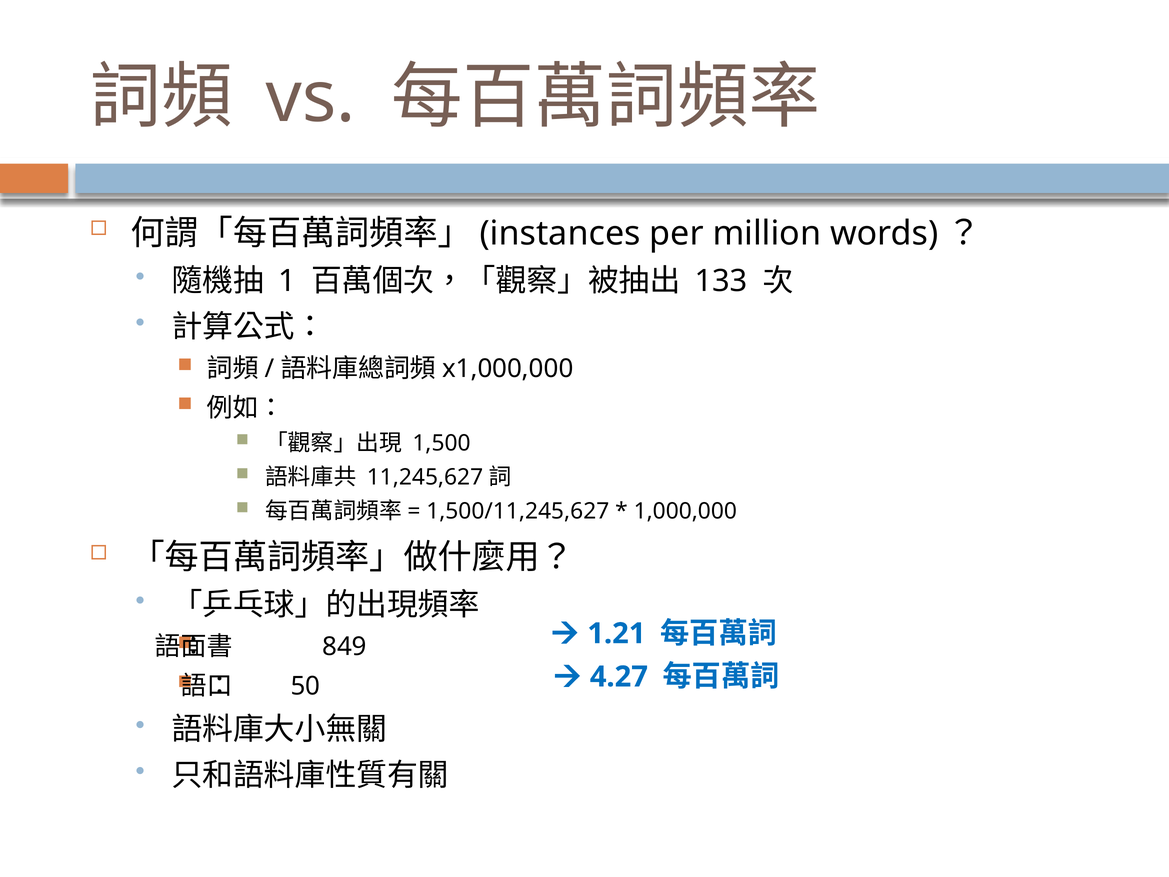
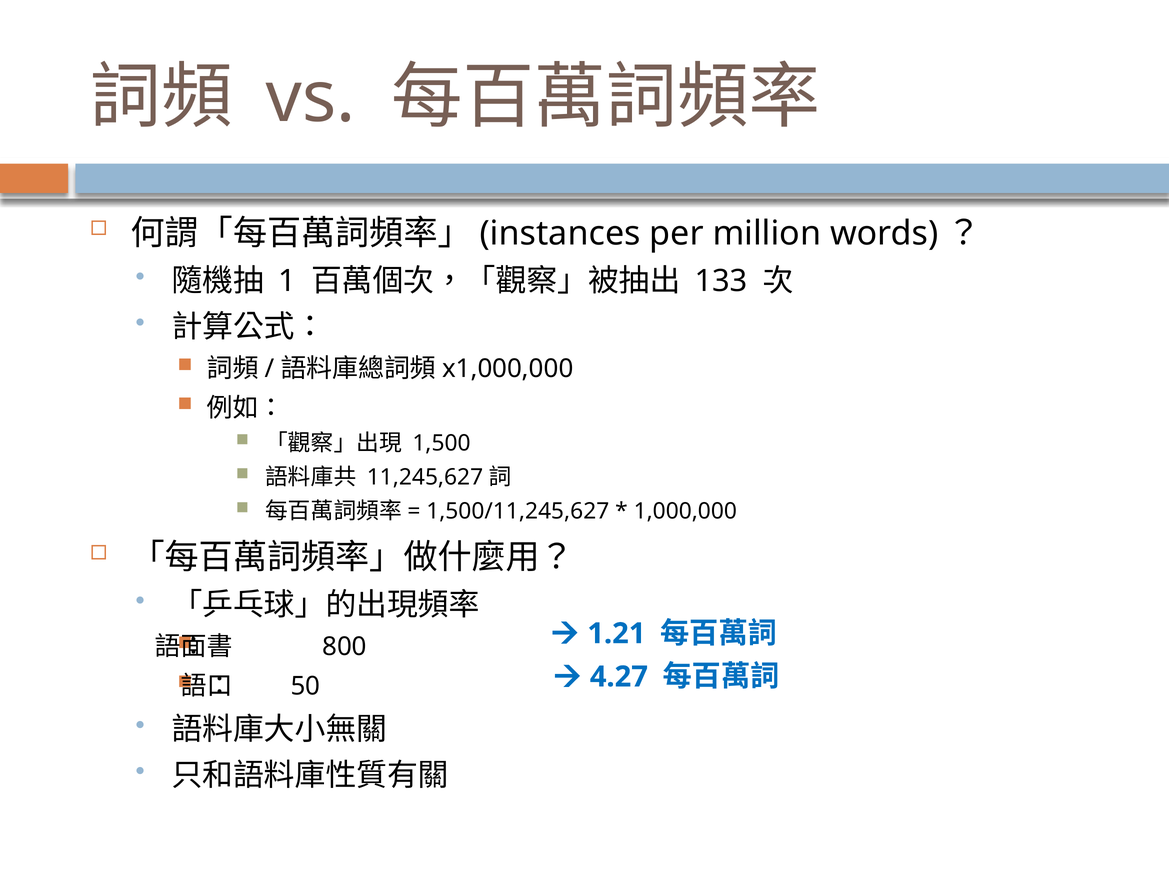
849: 849 -> 800 (344, 647)
